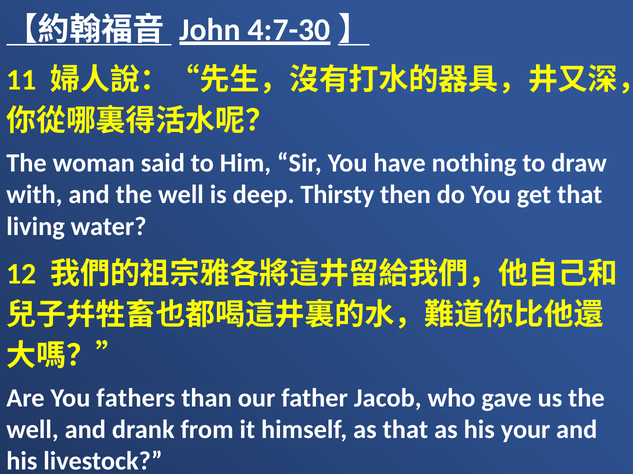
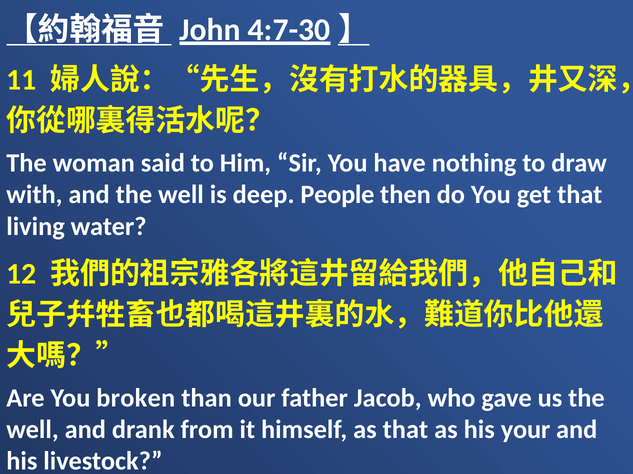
Thirsty: Thirsty -> People (337, 195)
fathers: fathers -> broken (136, 399)
